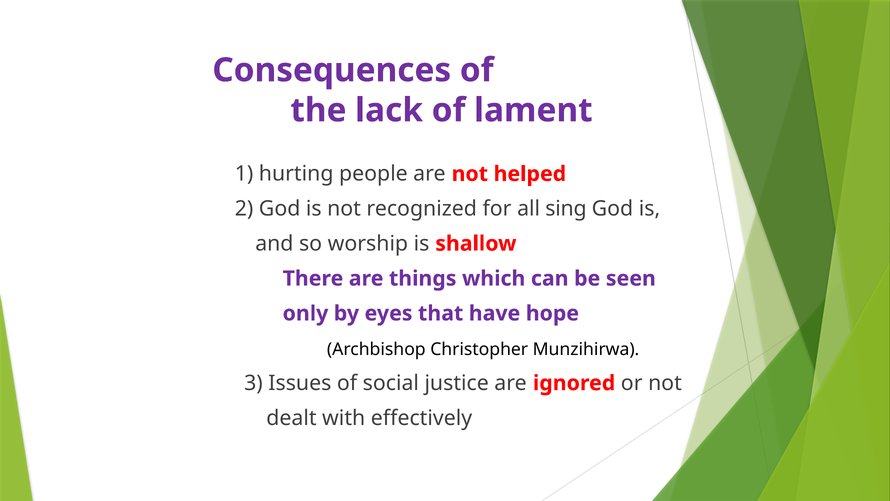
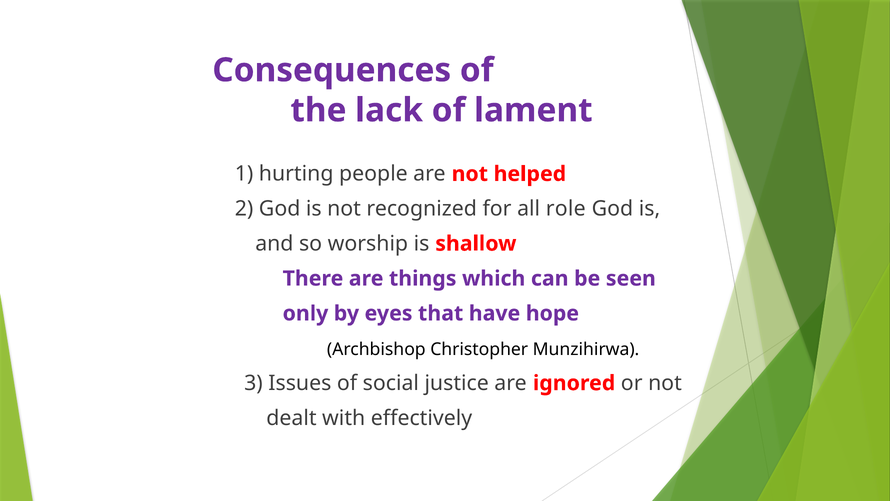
sing: sing -> role (566, 209)
